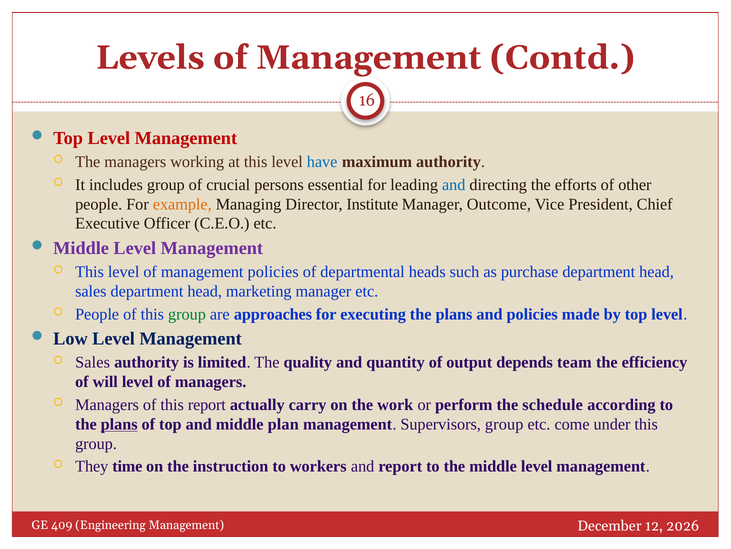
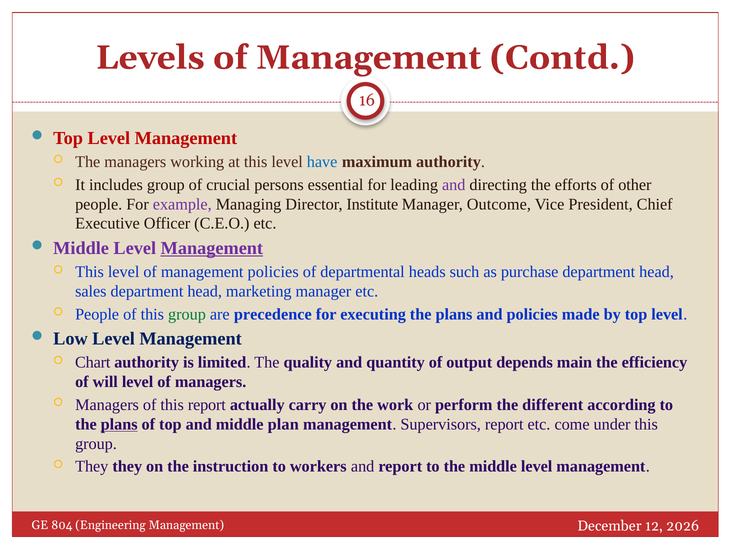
and colour: blue -> purple (454, 184)
example colour: orange -> purple (182, 204)
Management underline: none -> present (212, 248)
approaches: approaches -> precedence (273, 314)
Sales: Sales -> Chart (93, 362)
team: team -> main (574, 362)
schedule: schedule -> different (553, 404)
Supervisors group: group -> report (504, 424)
They time: time -> they (127, 466)
409: 409 -> 804 (62, 524)
